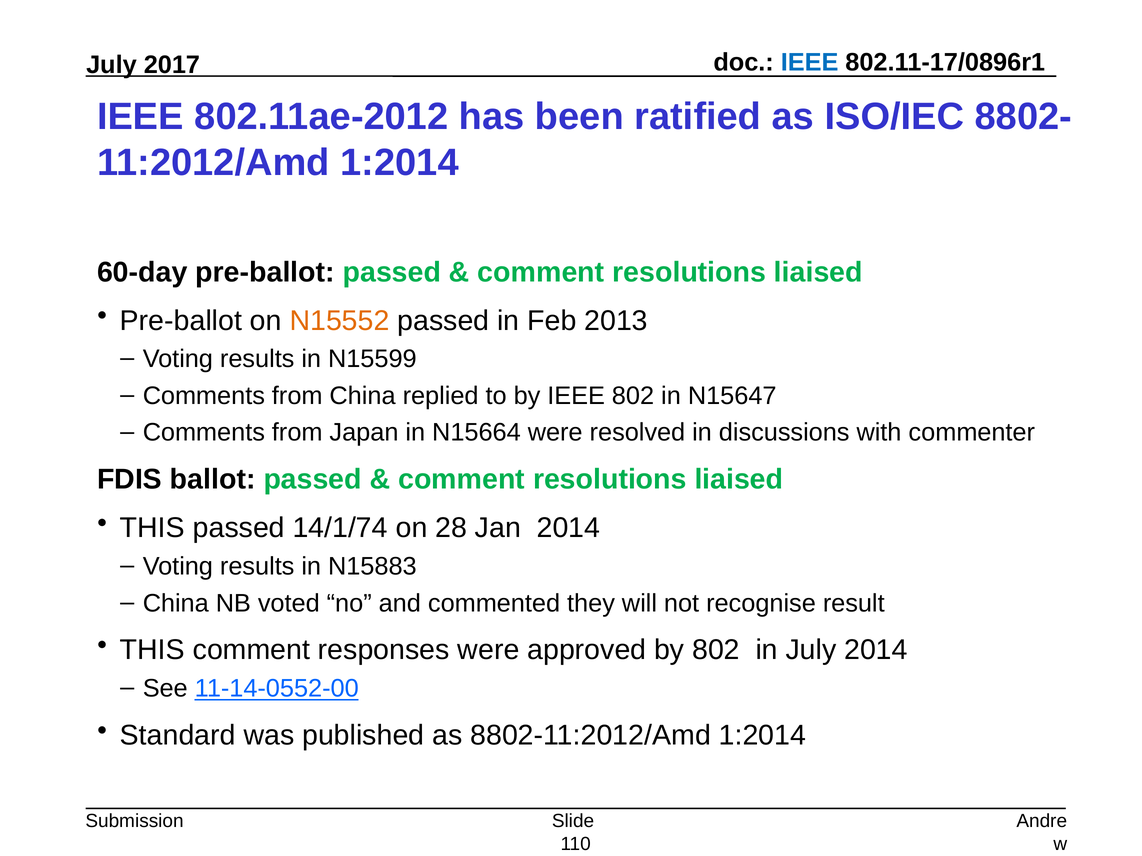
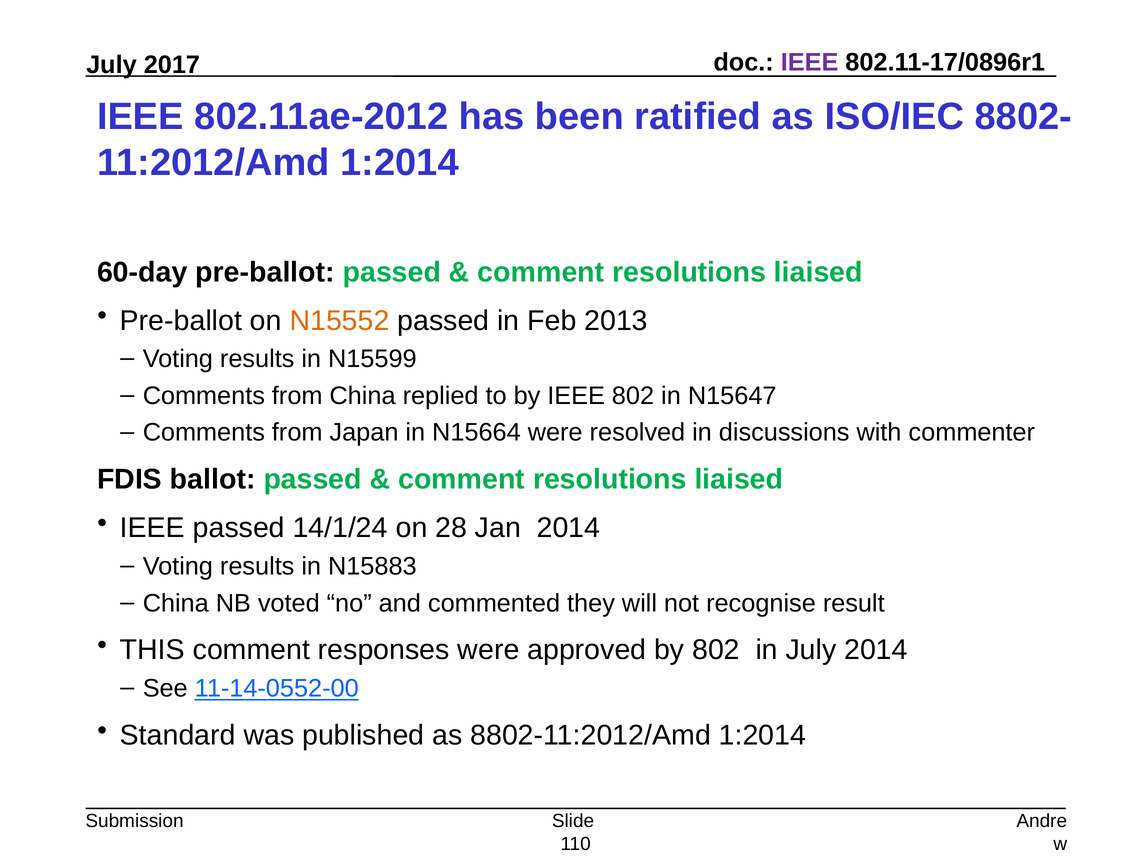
IEEE colour: blue -> purple (810, 63)
THIS: THIS -> IEEE (152, 528)
14/1/74: 14/1/74 -> 14/1/24 (340, 528)
